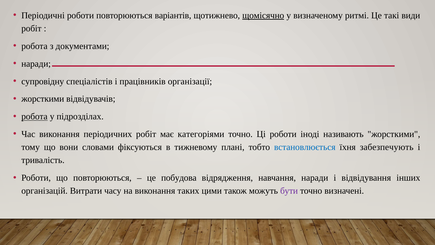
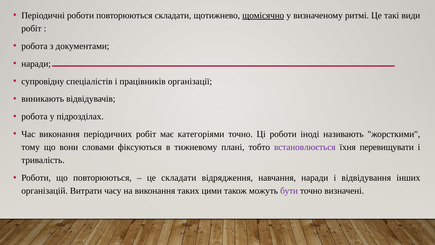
повторюються варіантів: варіантів -> складати (173, 15)
жорсткими: жорсткими -> виникають (43, 99)
робота underline: present -> none (34, 116)
встановлюється colour: blue -> purple (305, 147)
забезпечують: забезпечують -> перевищувати (387, 147)
це побудова: побудова -> складати (179, 178)
